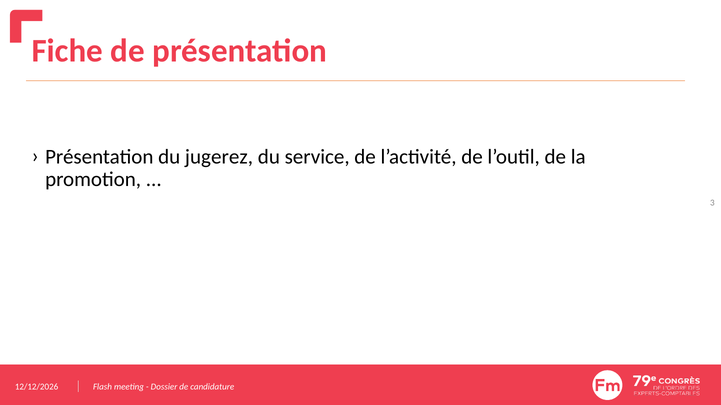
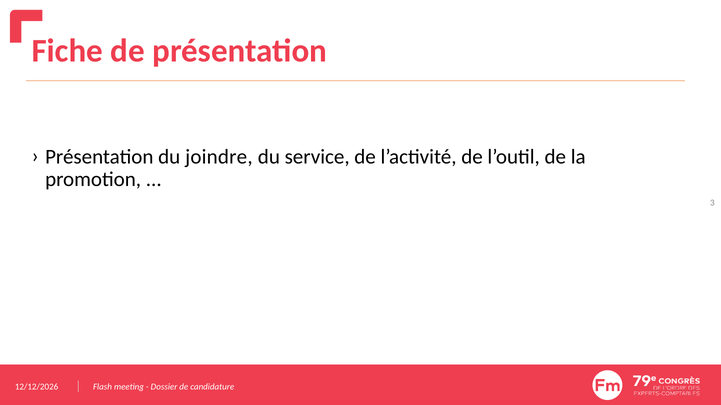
jugerez: jugerez -> joindre (219, 157)
